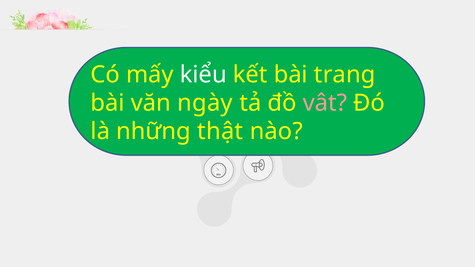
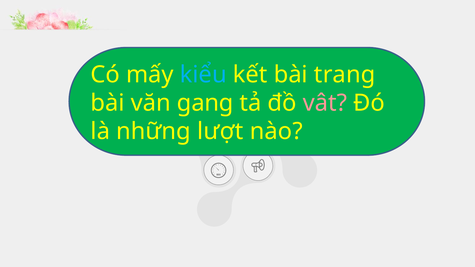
kiểu colour: white -> light blue (203, 75)
ngày: ngày -> gang (205, 103)
thật: thật -> lượt (220, 132)
